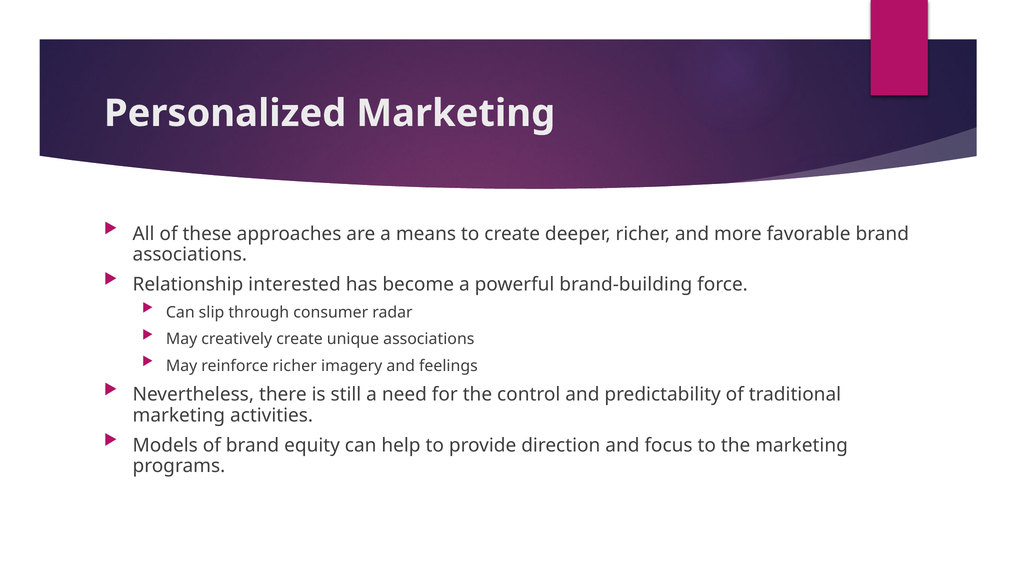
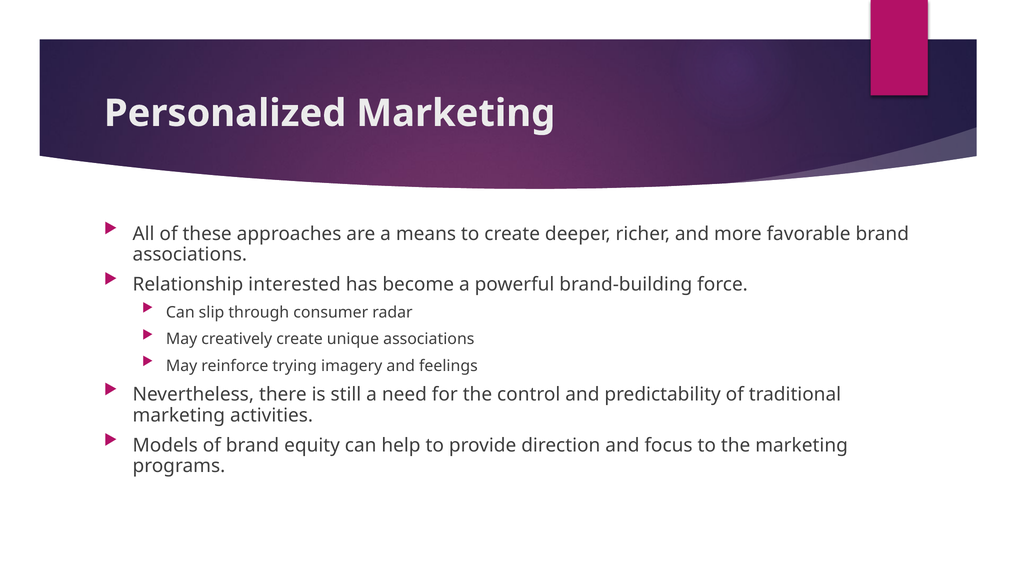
reinforce richer: richer -> trying (295, 366)
